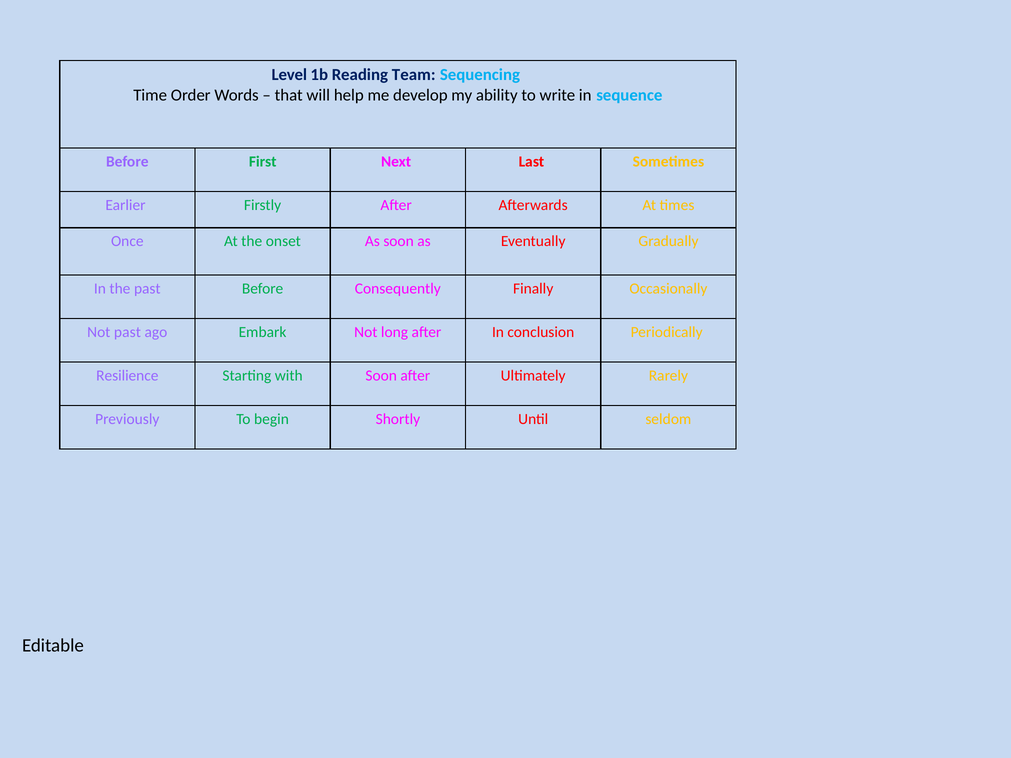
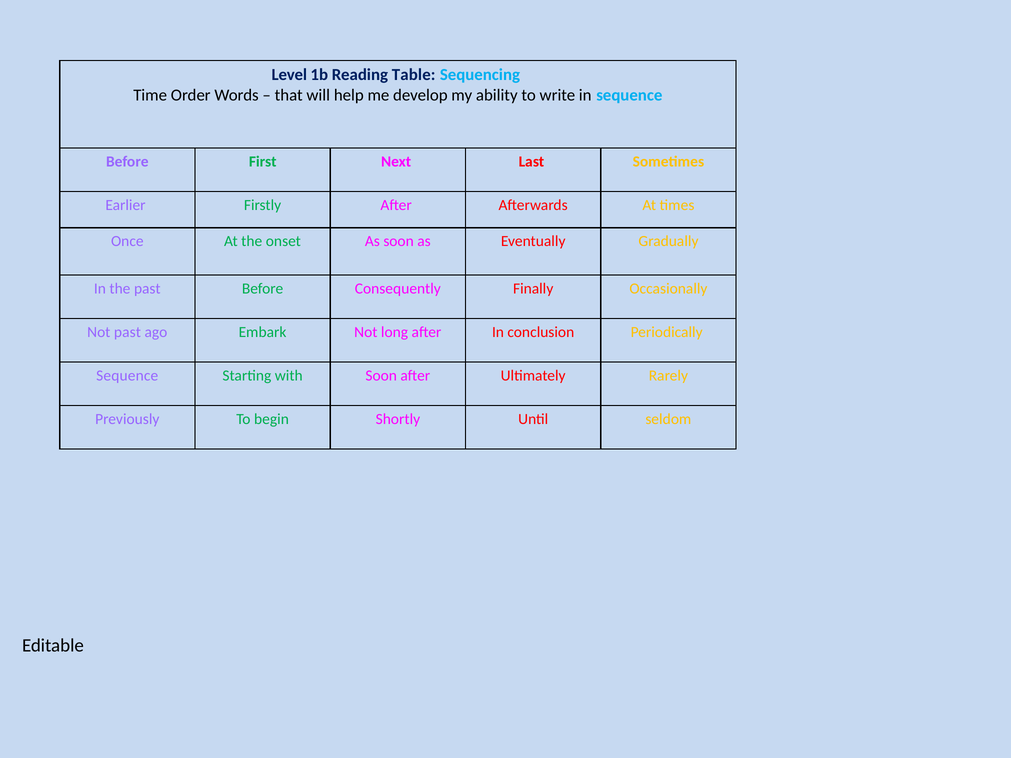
Team: Team -> Table (414, 75)
Resilience: Resilience -> Sequence (127, 376)
